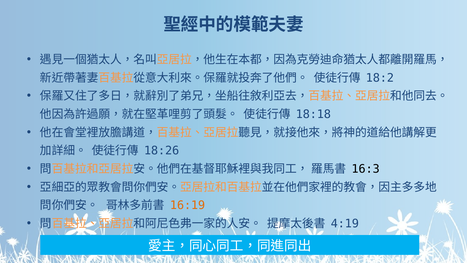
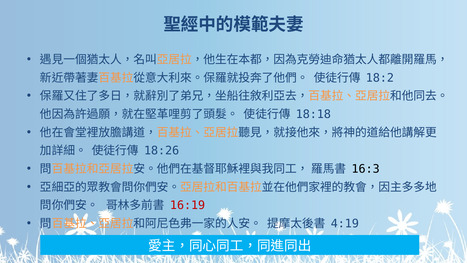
16:19 colour: orange -> red (188, 205)
